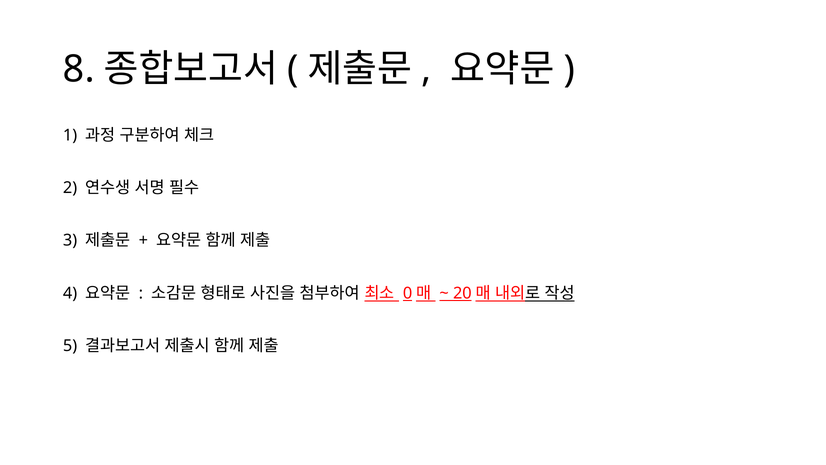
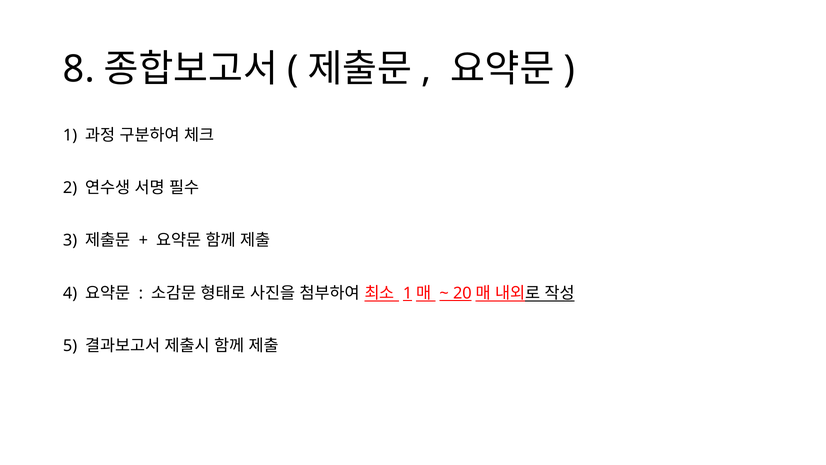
0: 0 -> 1 (408, 293)
